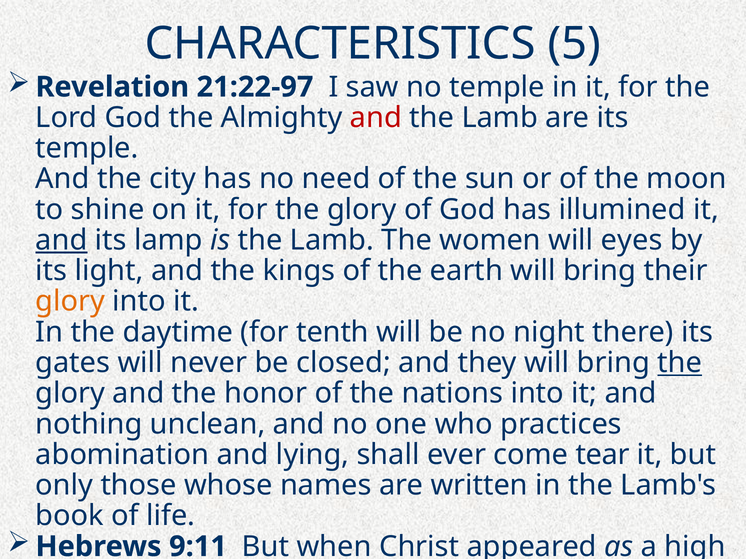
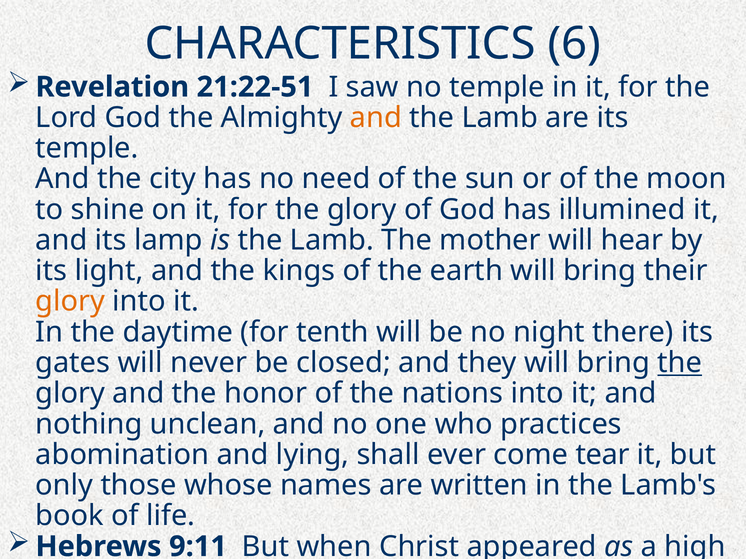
5: 5 -> 6 (574, 44)
21:22-97: 21:22-97 -> 21:22-51 (255, 87)
and colour: red -> orange (376, 118)
and underline: present -> none (61, 240)
women: women -> mother (490, 240)
eyes: eyes -> hear (632, 240)
